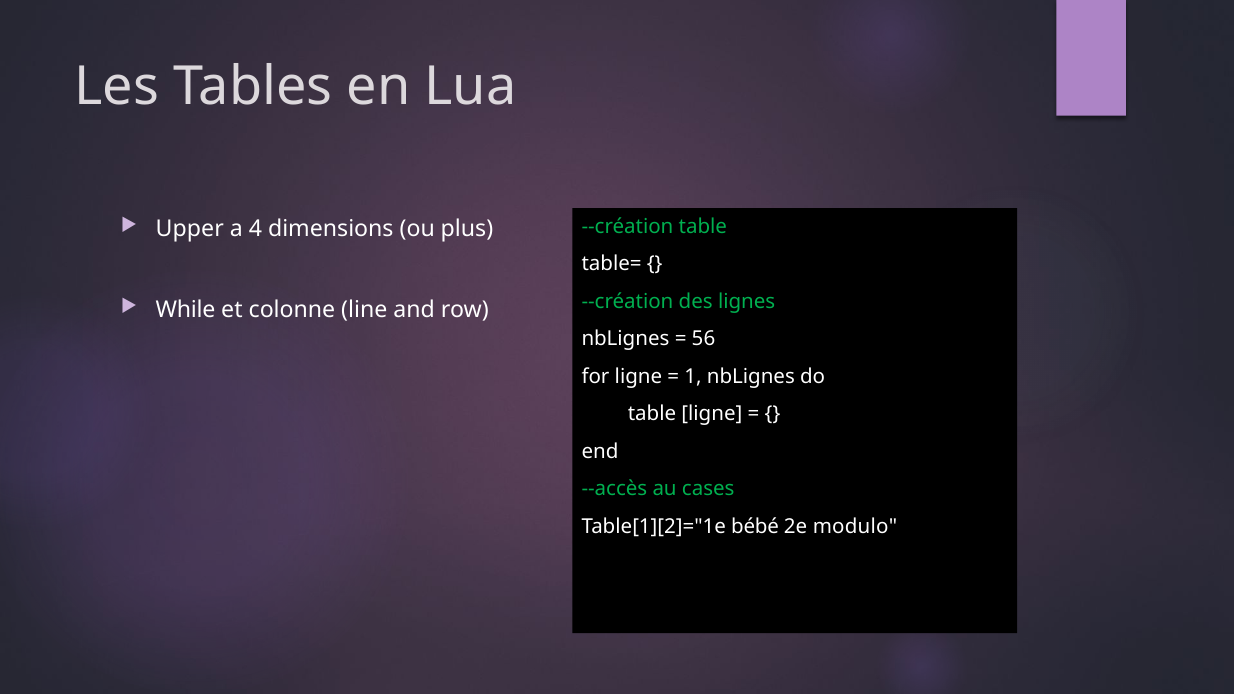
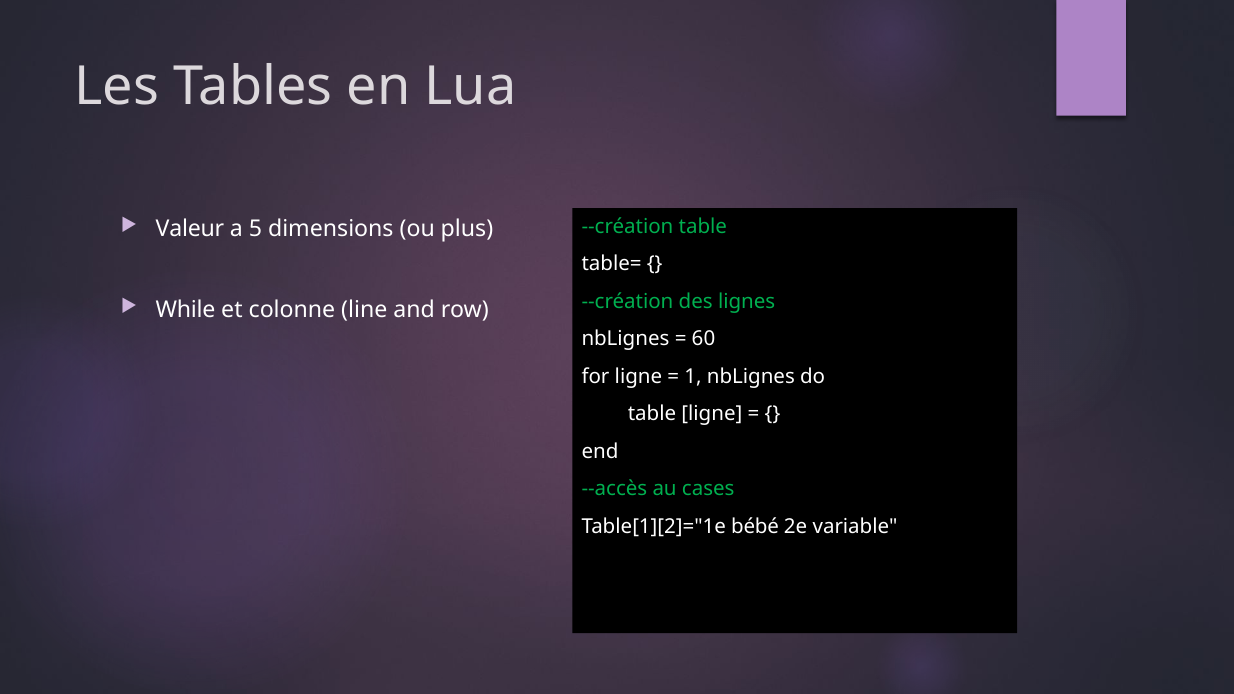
Upper: Upper -> Valeur (190, 229)
4: 4 -> 5 (256, 229)
56: 56 -> 60 (704, 339)
modulo: modulo -> variable (855, 526)
